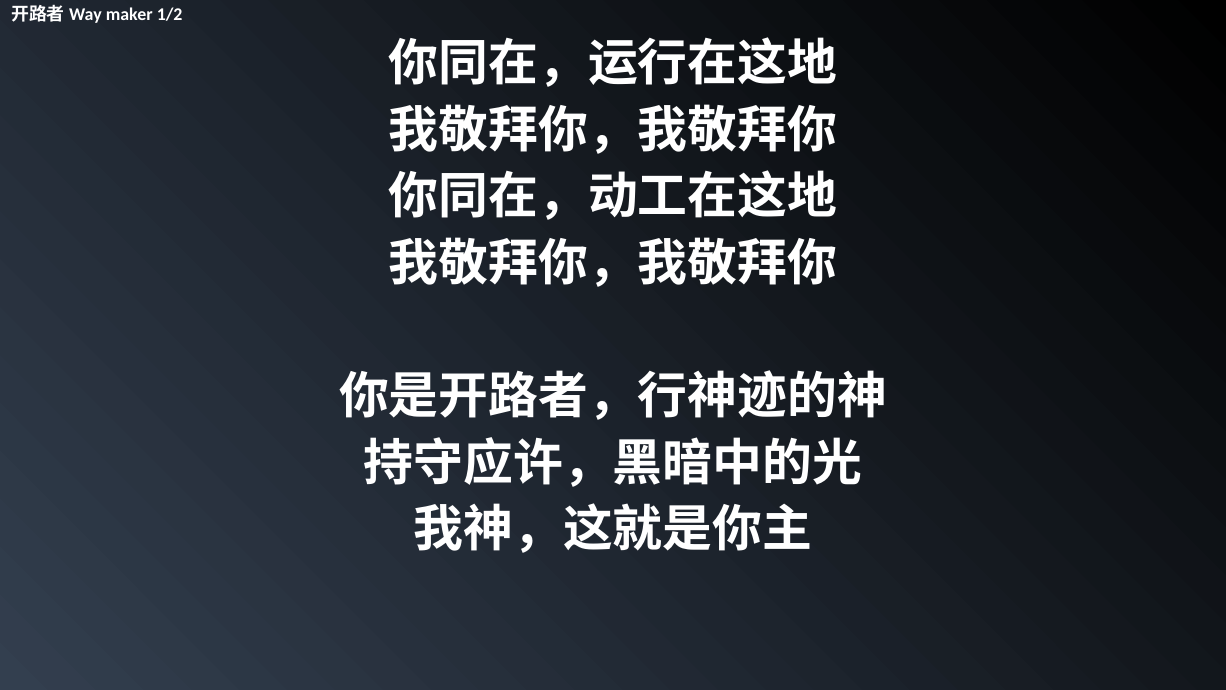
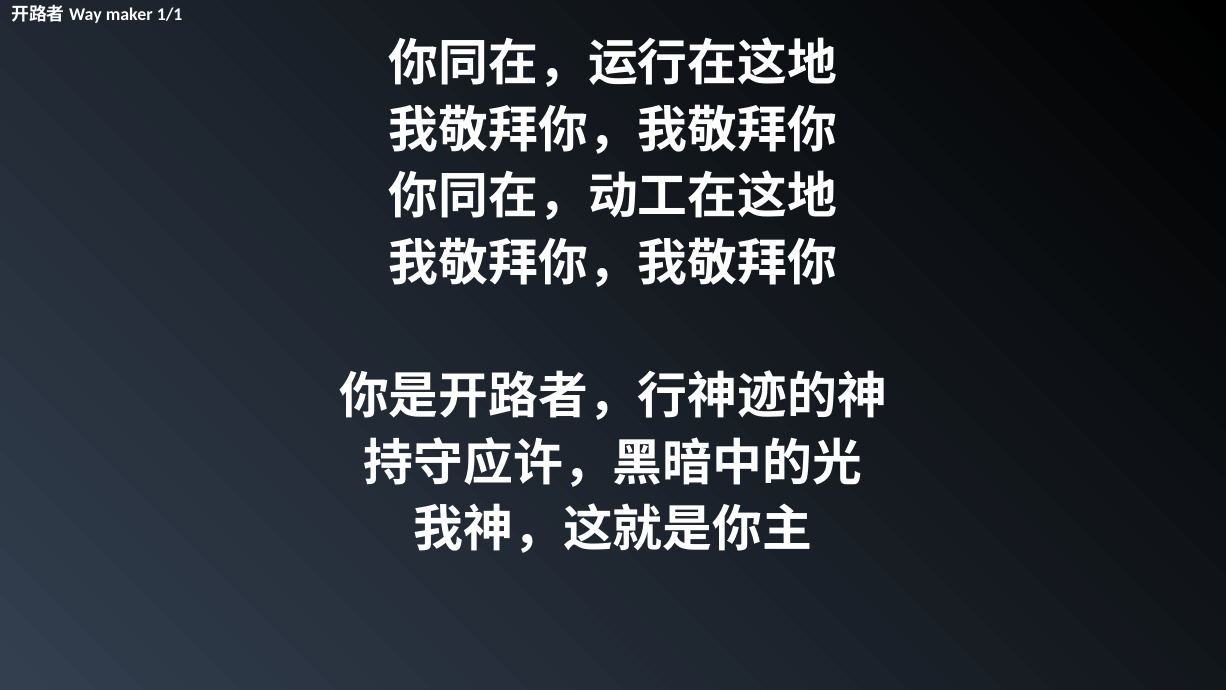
1/2: 1/2 -> 1/1 (170, 15)
